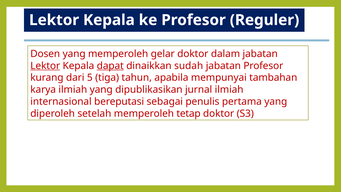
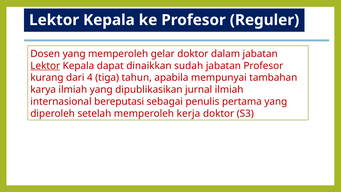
dapat underline: present -> none (110, 66)
5: 5 -> 4 (90, 78)
tetap: tetap -> kerja (188, 113)
